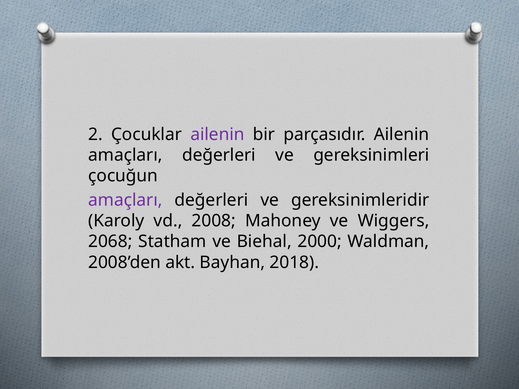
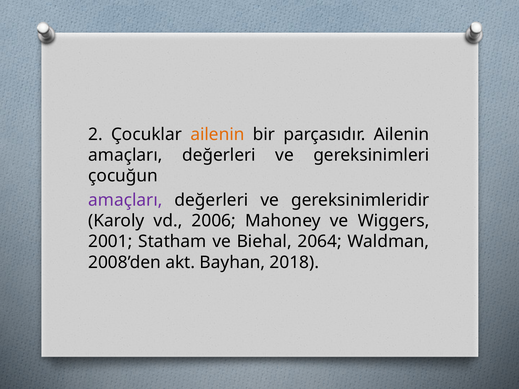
ailenin colour: purple -> orange (217, 134)
2008: 2008 -> 2006 (214, 221)
2068: 2068 -> 2001 (110, 242)
2000: 2000 -> 2064 (320, 242)
